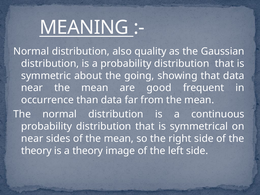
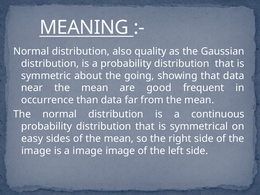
near: near -> easy (32, 139)
theory: theory -> image (36, 151)
a theory: theory -> image (88, 151)
